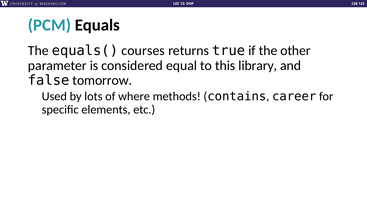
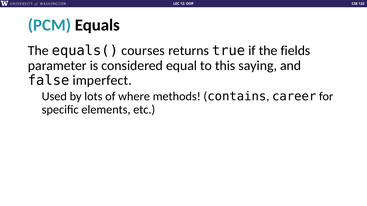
other: other -> fields (295, 51)
library: library -> saying (258, 66)
tomorrow: tomorrow -> imperfect (102, 81)
